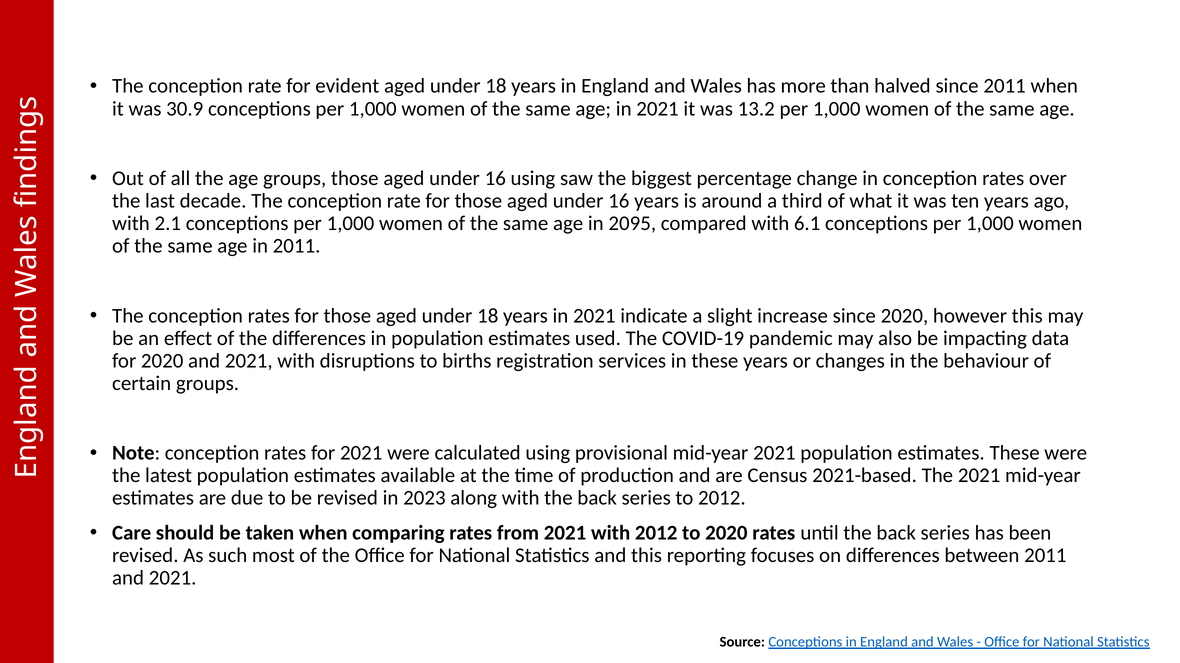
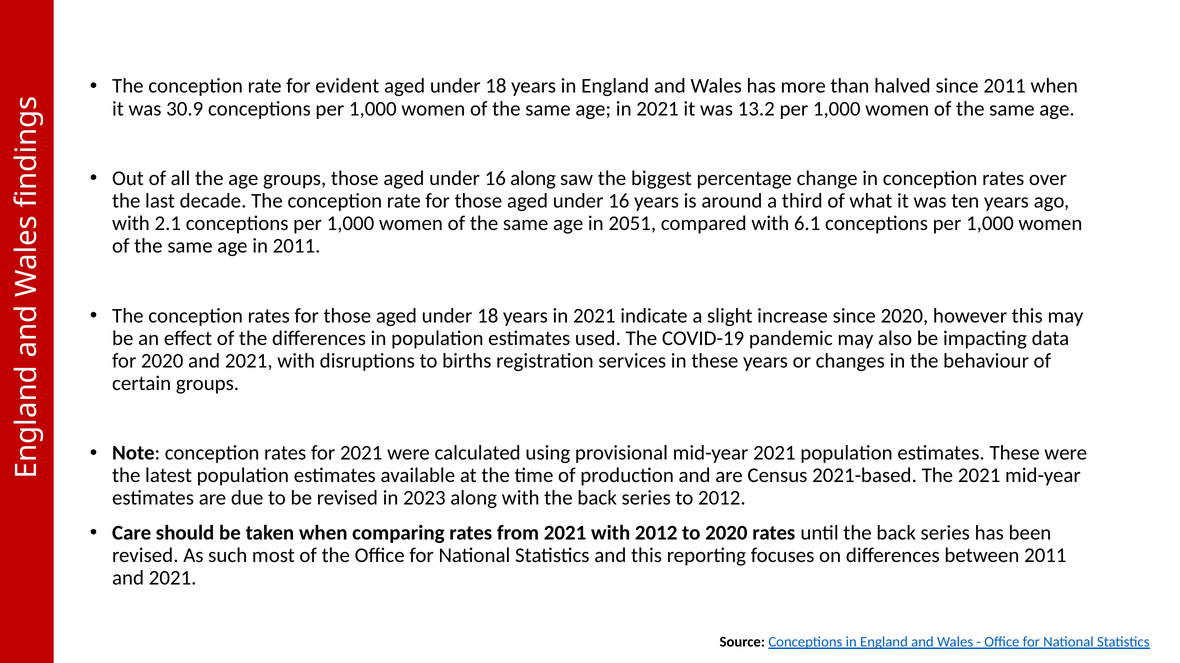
16 using: using -> along (533, 179)
2095: 2095 -> 2051 (632, 224)
